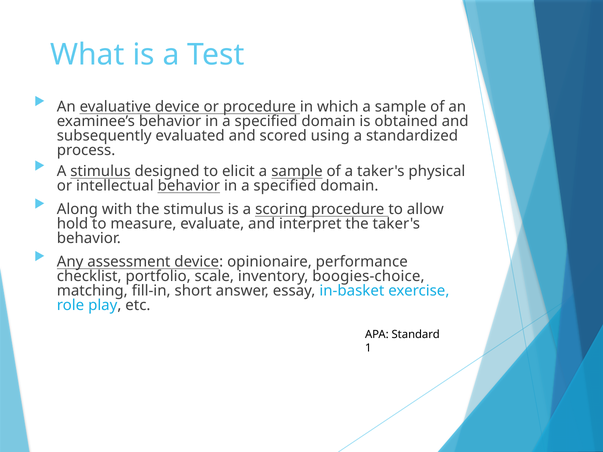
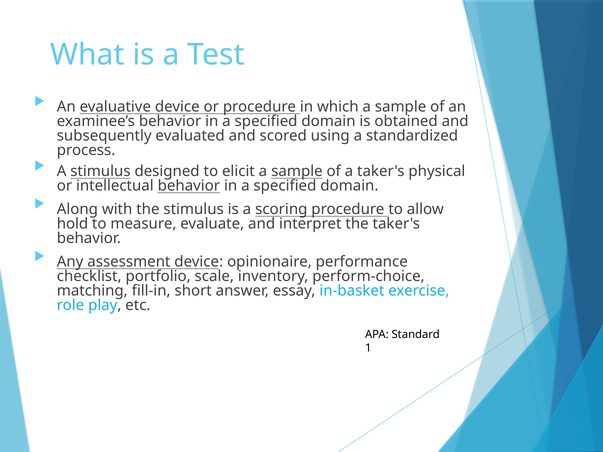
boogies-choice: boogies-choice -> perform-choice (368, 277)
